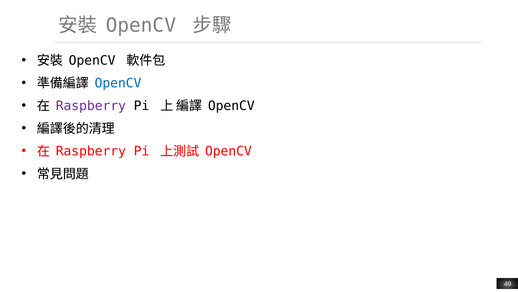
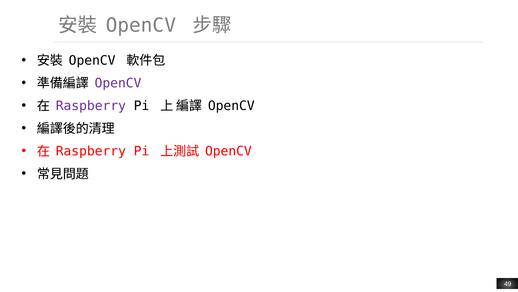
OpenCV colour: blue -> purple (118, 83)
